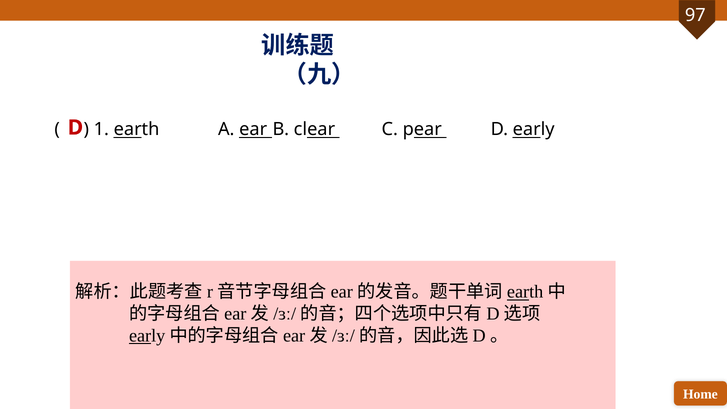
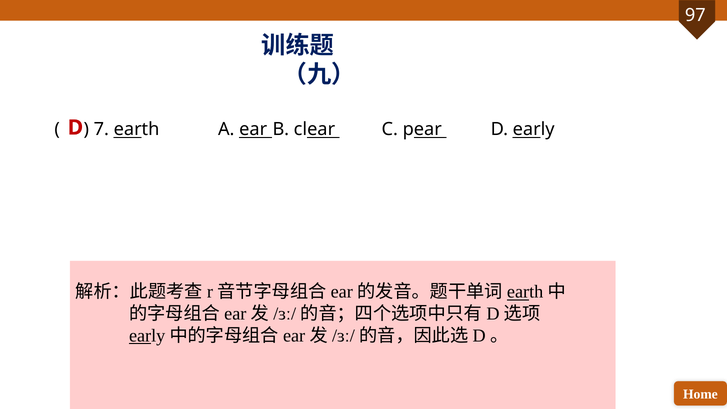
1: 1 -> 7 (101, 129)
